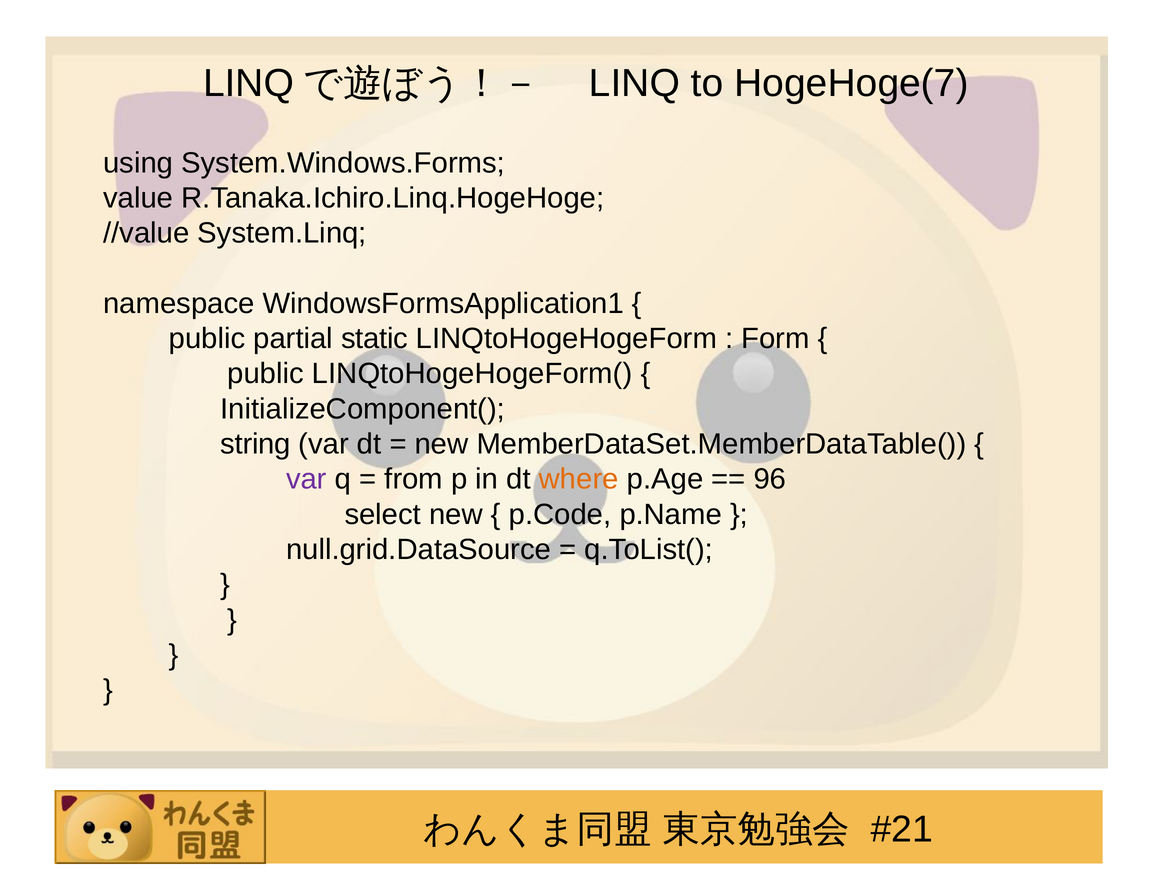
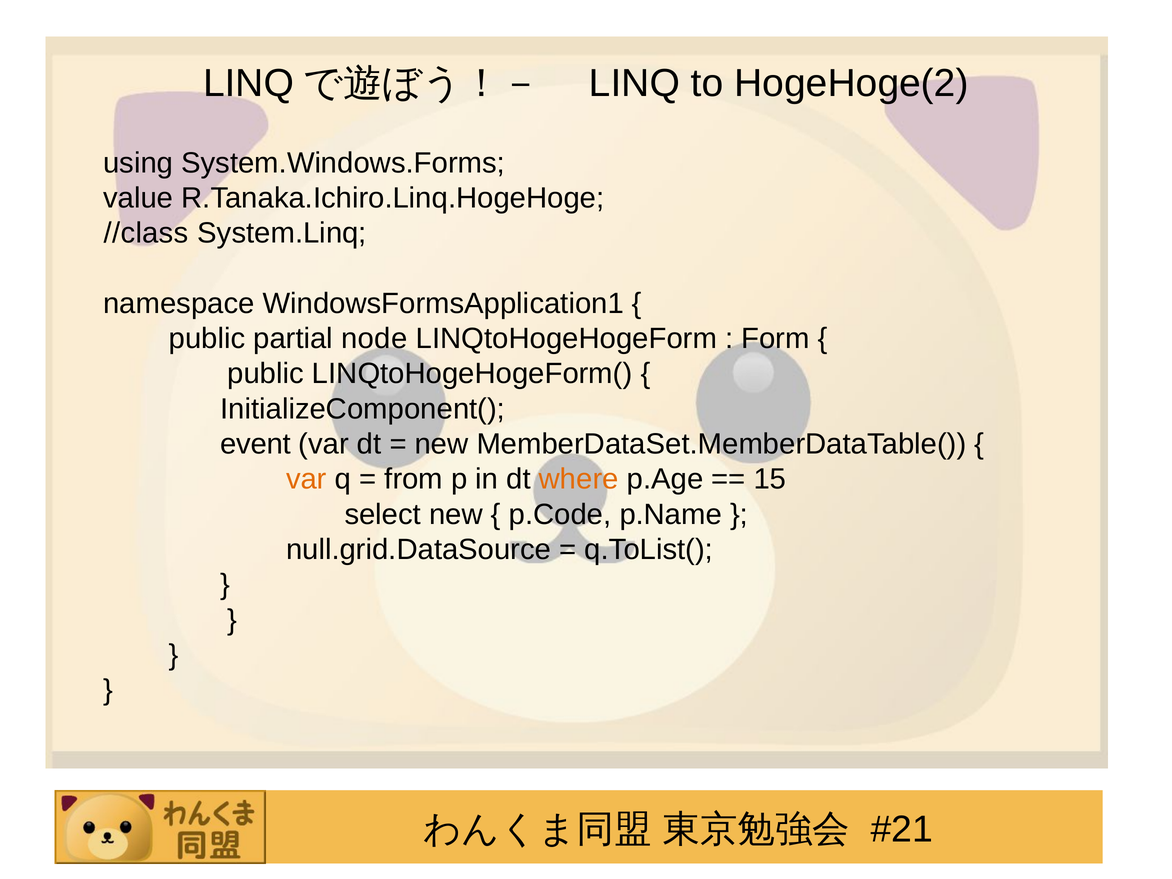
HogeHoge(7: HogeHoge(7 -> HogeHoge(2 (851, 83)
//value: //value -> //class (146, 233)
static: static -> node (374, 339)
string: string -> event (256, 444)
var colour: purple -> orange (306, 479)
96: 96 -> 15 (770, 479)
